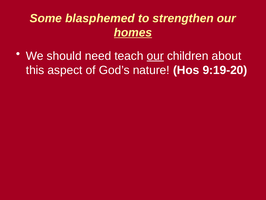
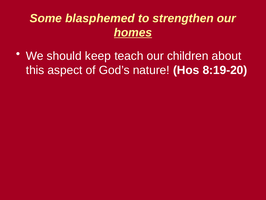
need: need -> keep (98, 56)
our underline: present -> none (155, 56)
9:19-20: 9:19-20 -> 8:19-20 (225, 70)
